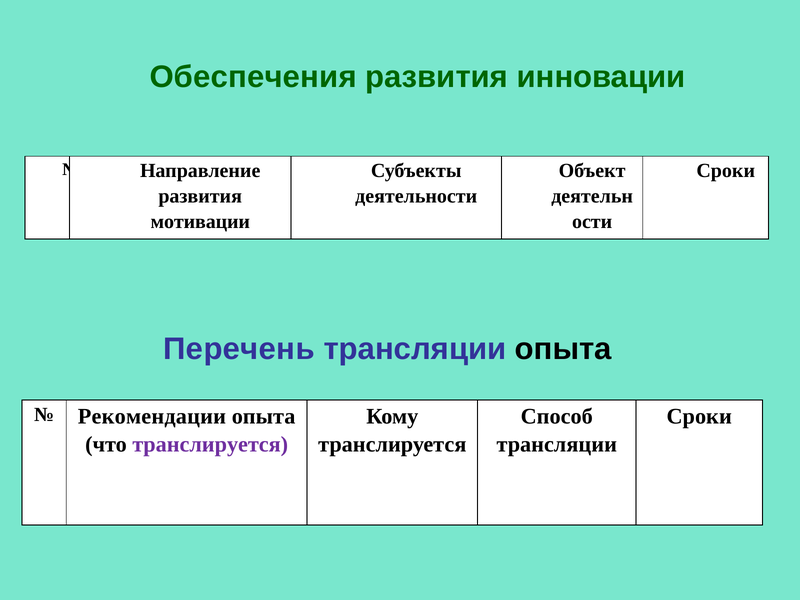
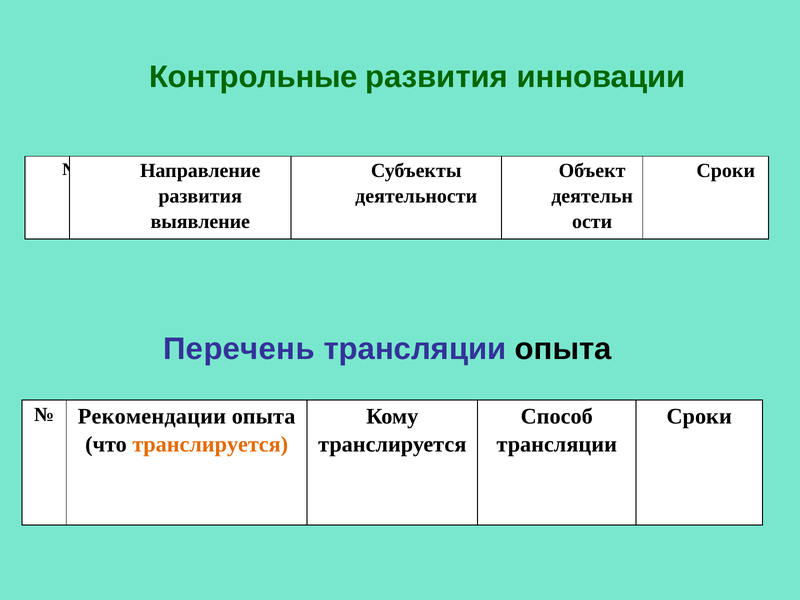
Обеспечения: Обеспечения -> Контрольные (253, 77)
мотивации: мотивации -> выявление (200, 222)
транслируется colour: purple -> orange (210, 445)
